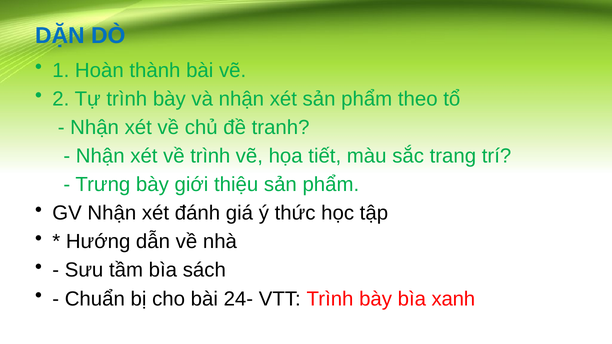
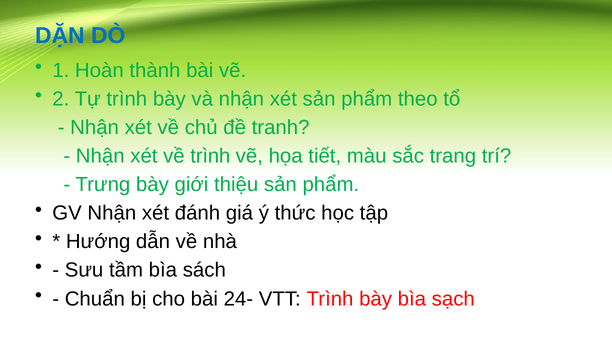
xanh: xanh -> sạch (453, 299)
